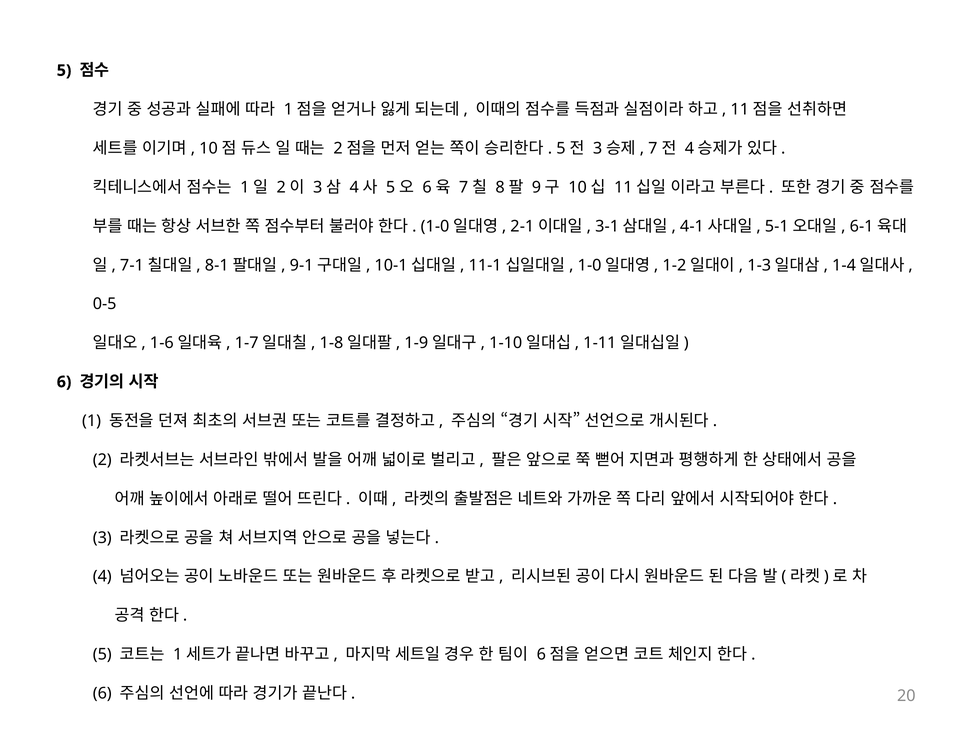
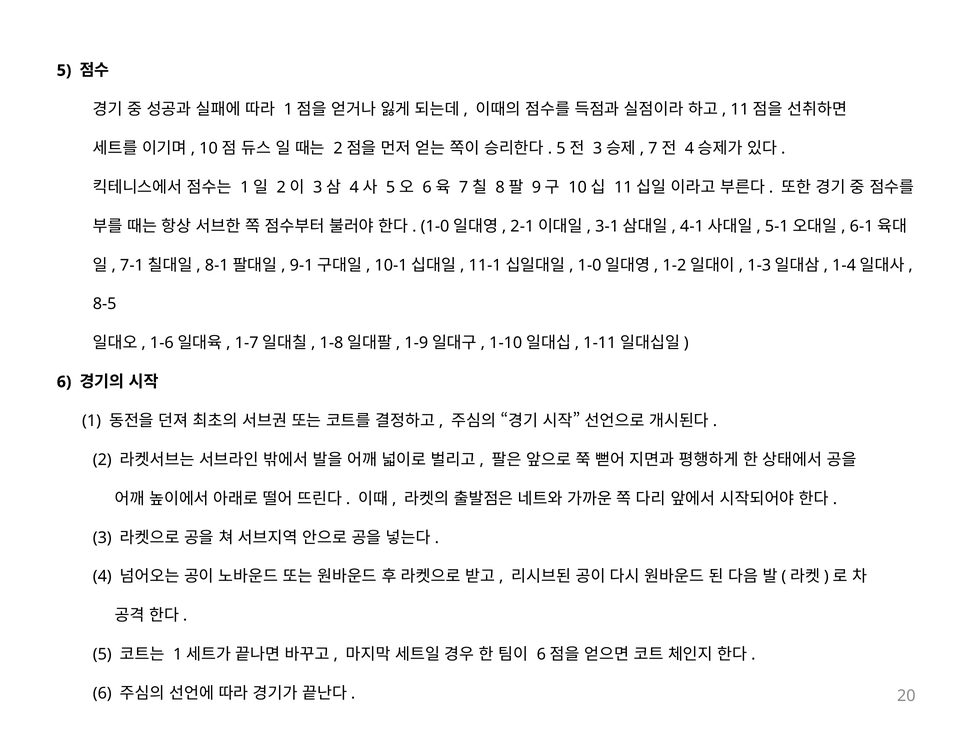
0-5: 0-5 -> 8-5 (105, 304)
